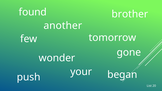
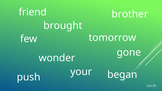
found: found -> friend (33, 12)
another: another -> brought (63, 26)
